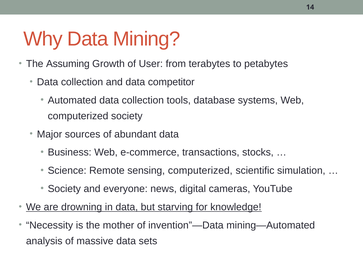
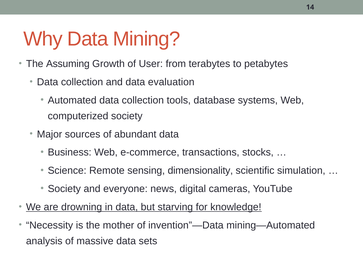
competitor: competitor -> evaluation (171, 82)
sensing computerized: computerized -> dimensionality (200, 170)
